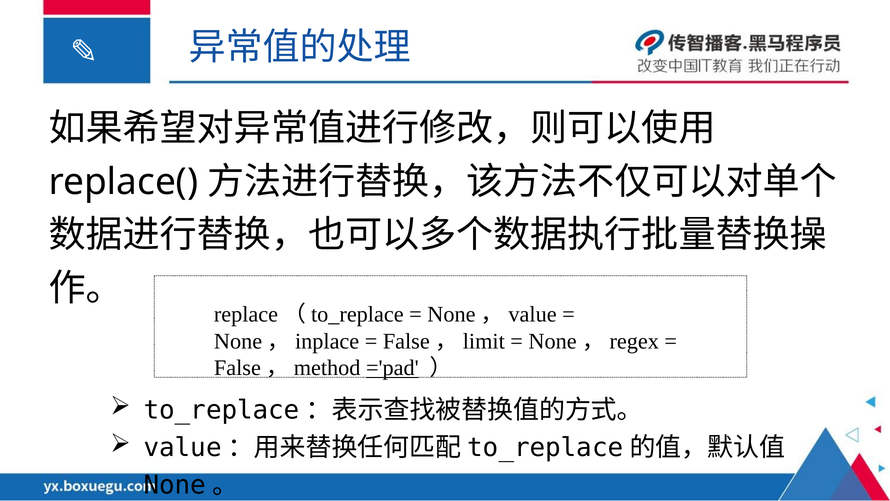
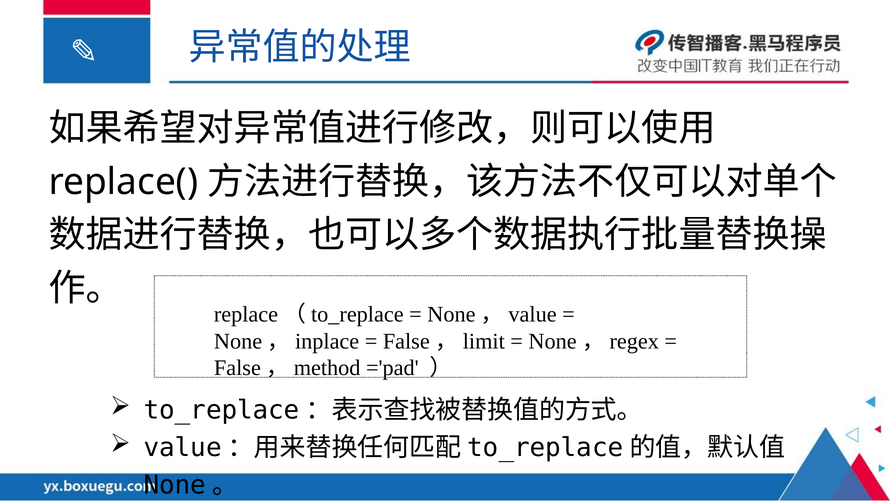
='pad underline: present -> none (392, 368)
